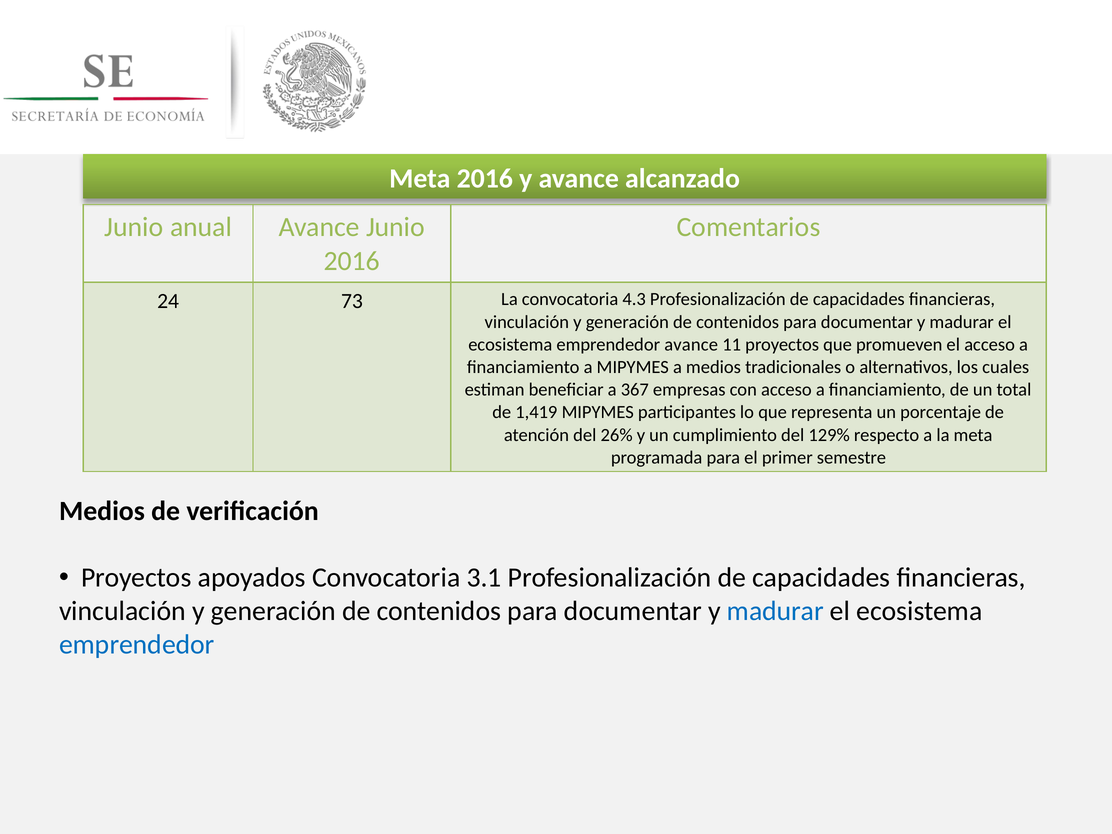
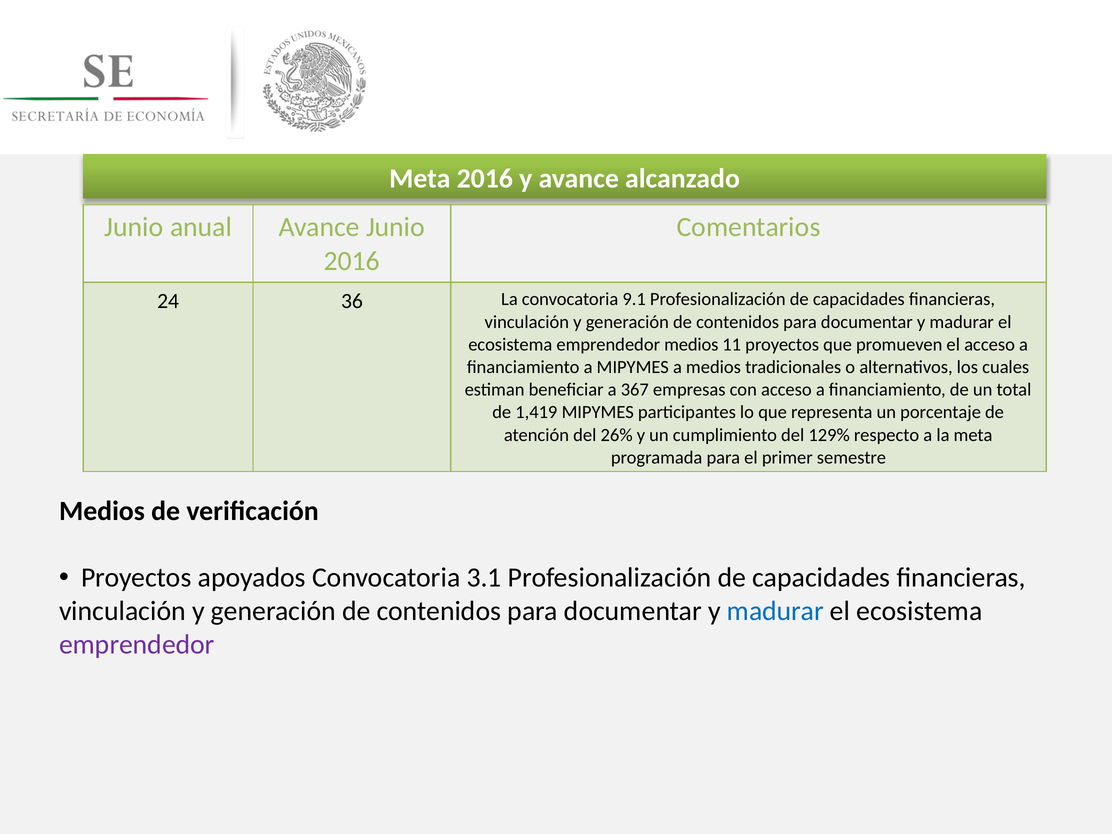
73: 73 -> 36 (352, 301)
4.3: 4.3 -> 9.1 (634, 299)
emprendedor avance: avance -> medios (691, 345)
emprendedor colour: blue -> purple (137, 645)
